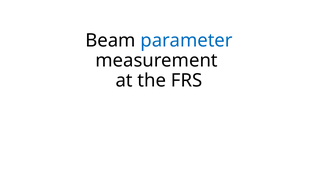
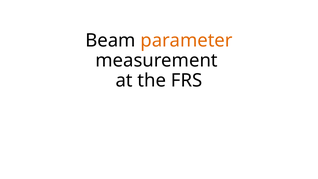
parameter colour: blue -> orange (186, 40)
